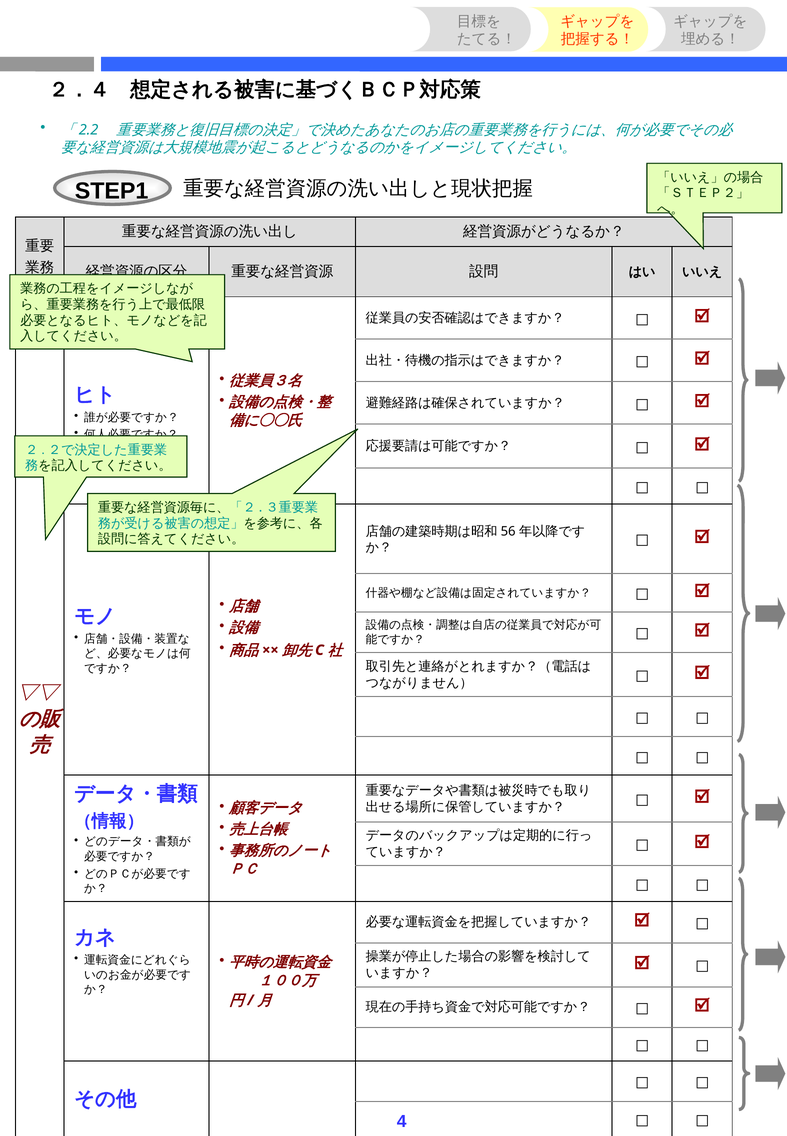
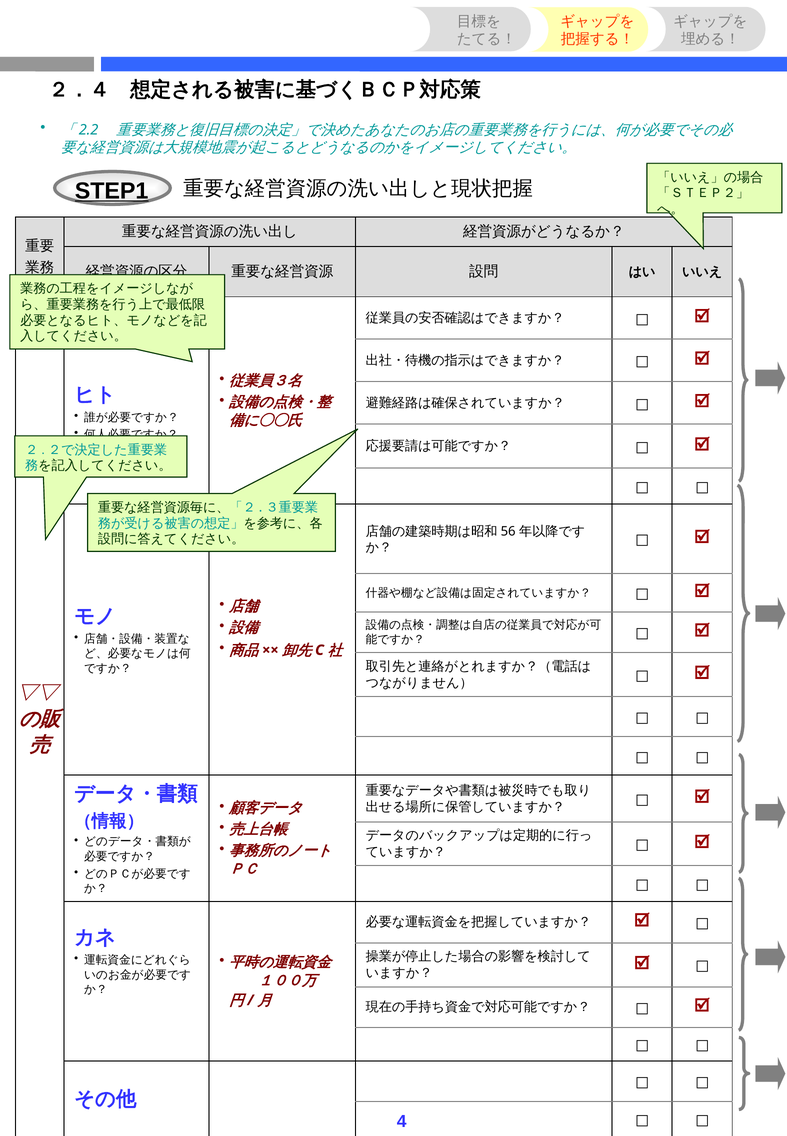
STEP1 underline: none -> present (112, 191)
